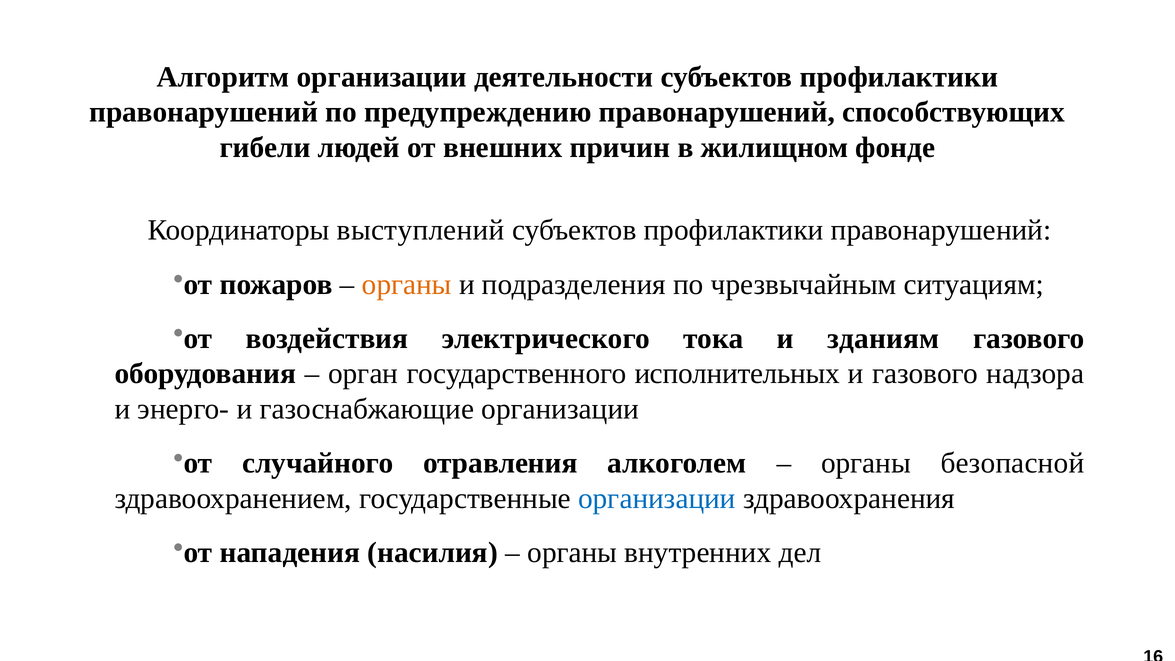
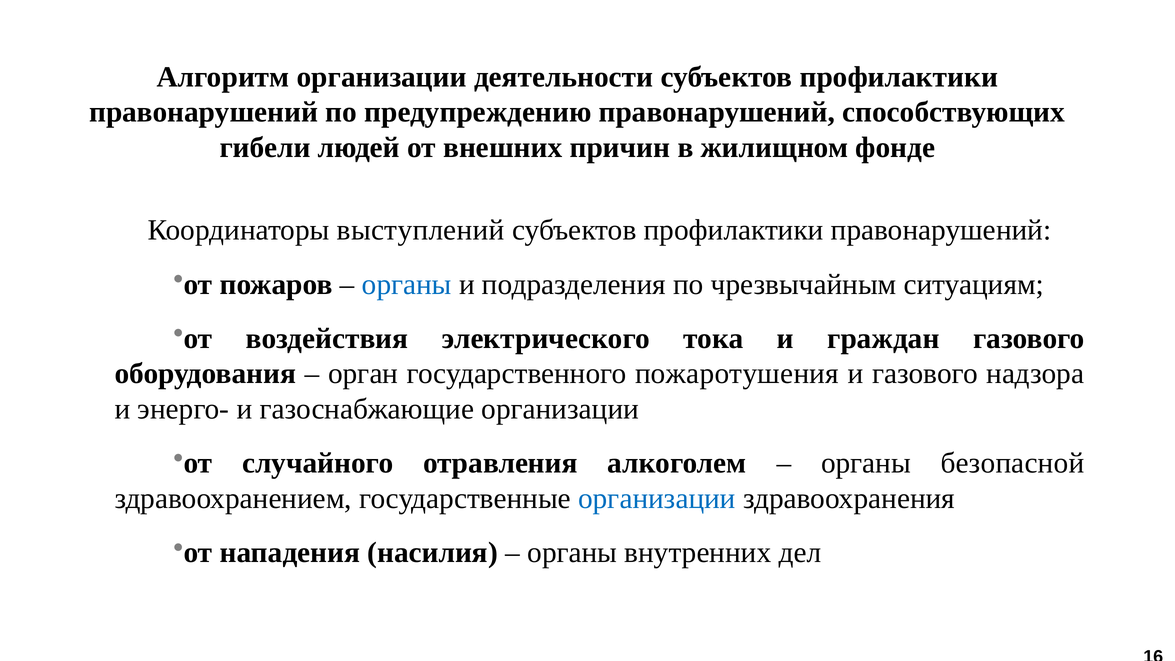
органы colour: orange -> blue (407, 284)
зданиям: зданиям -> граждан (883, 339)
исполнительных: исполнительных -> пожаротушения (737, 374)
